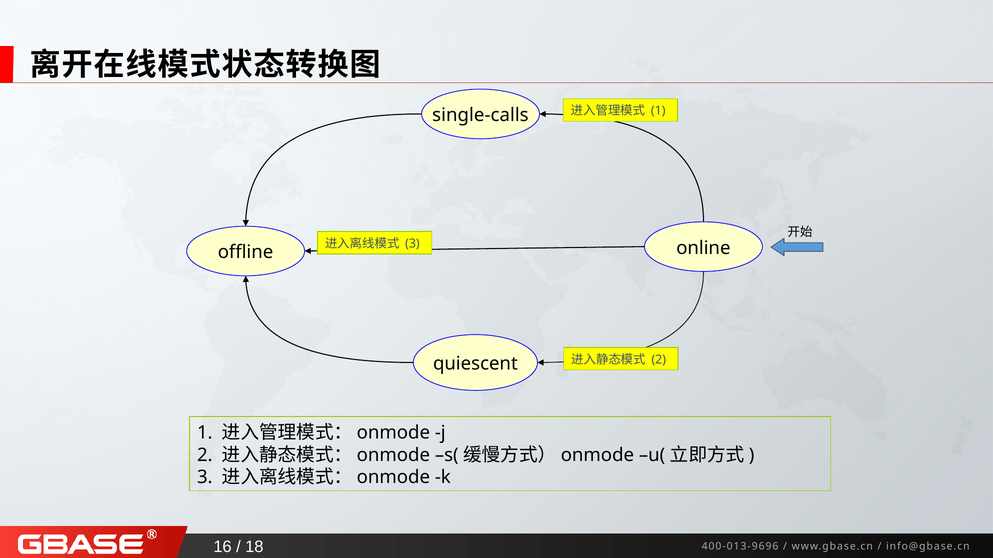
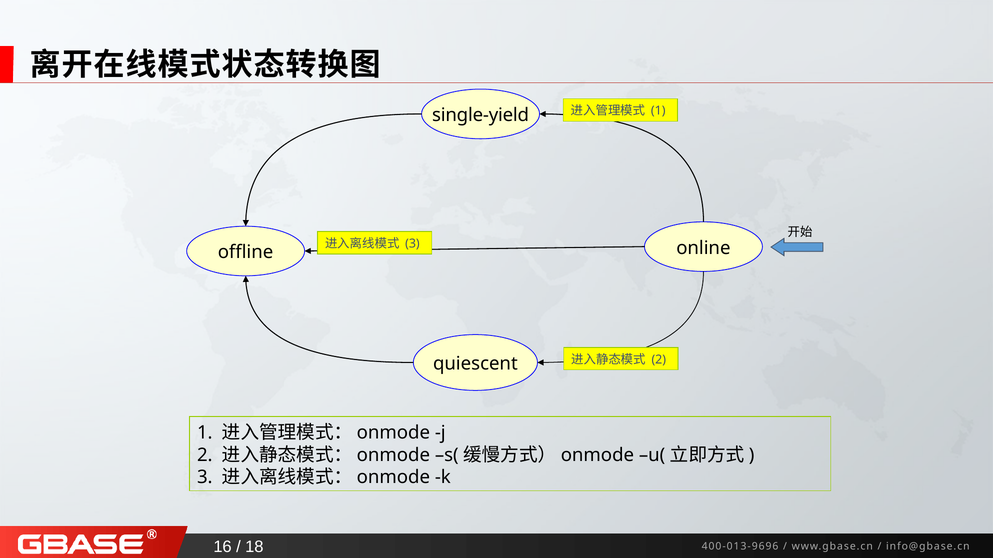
single-calls: single-calls -> single-yield (481, 115)
